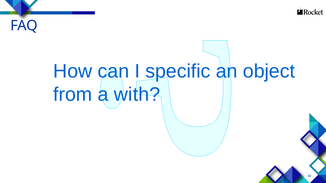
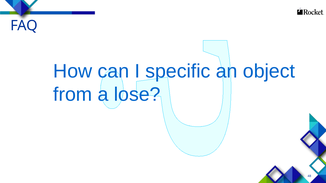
with: with -> lose (137, 95)
